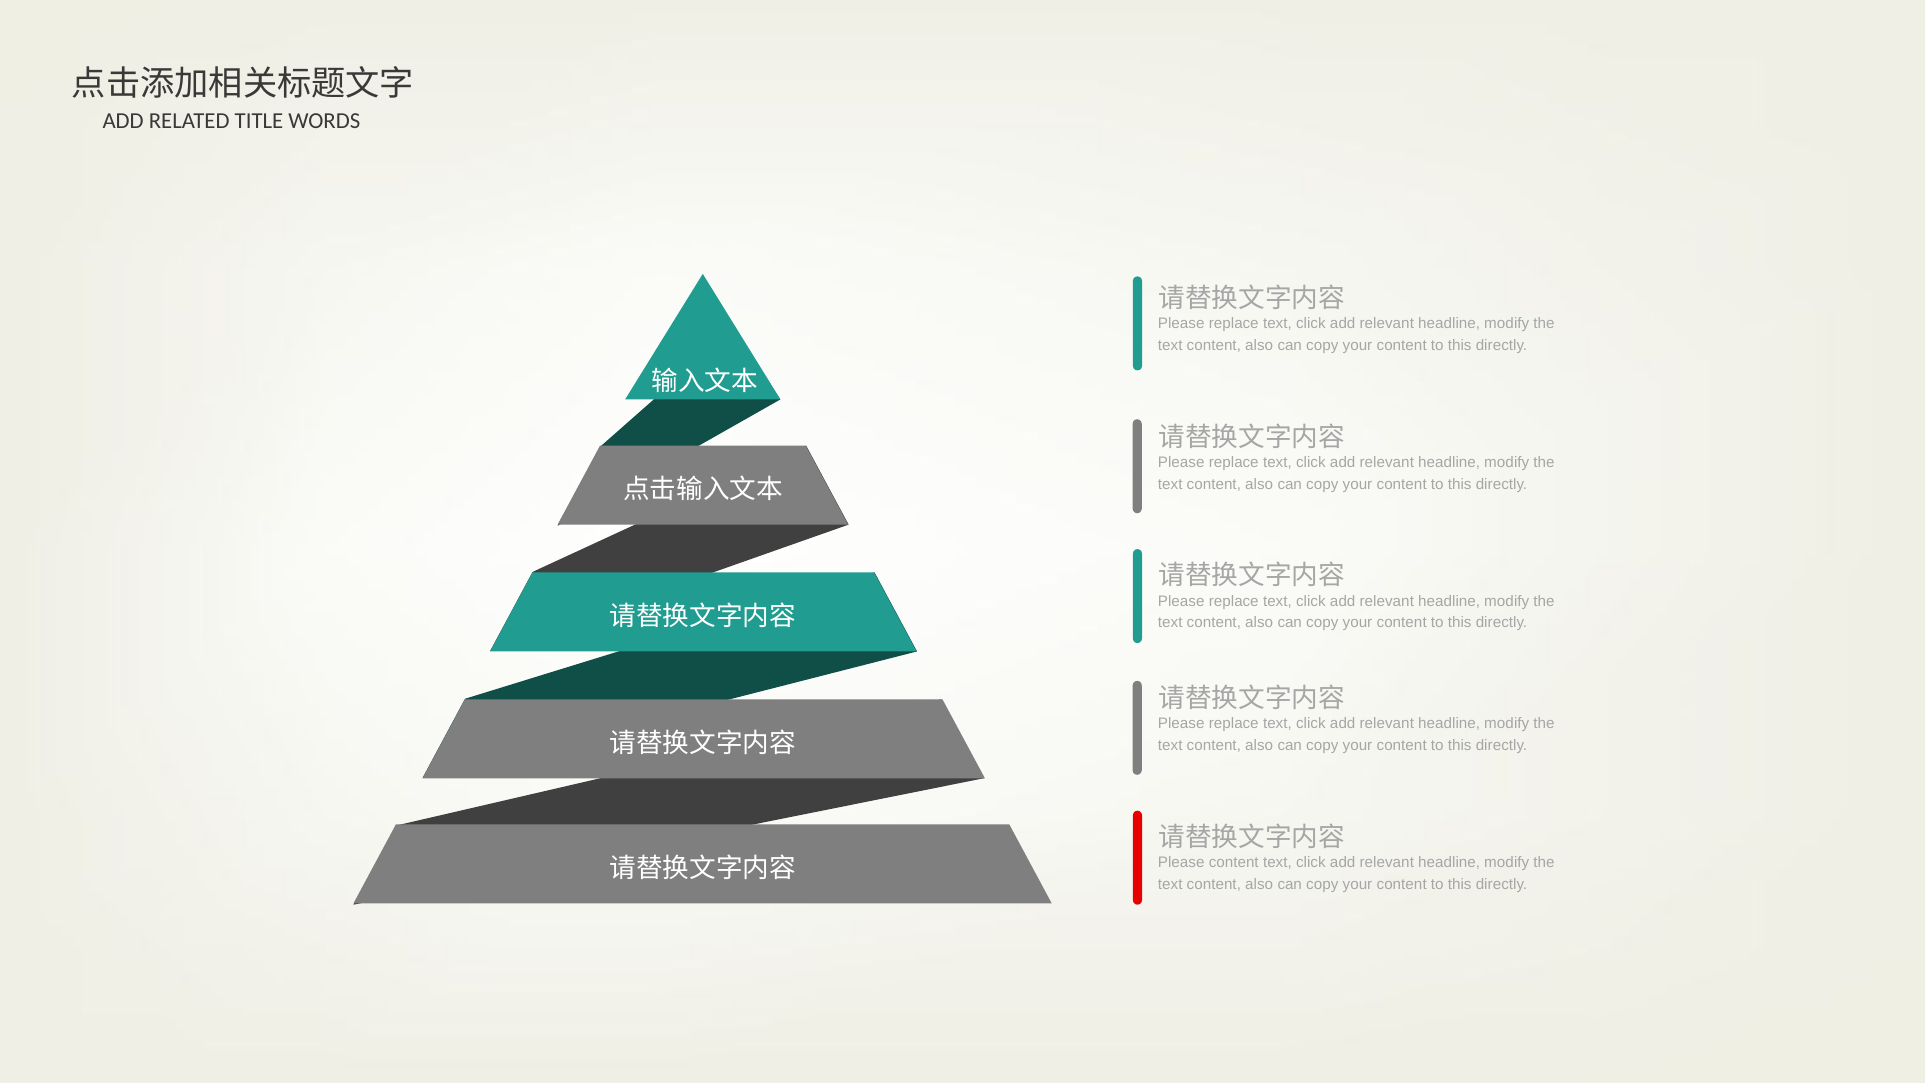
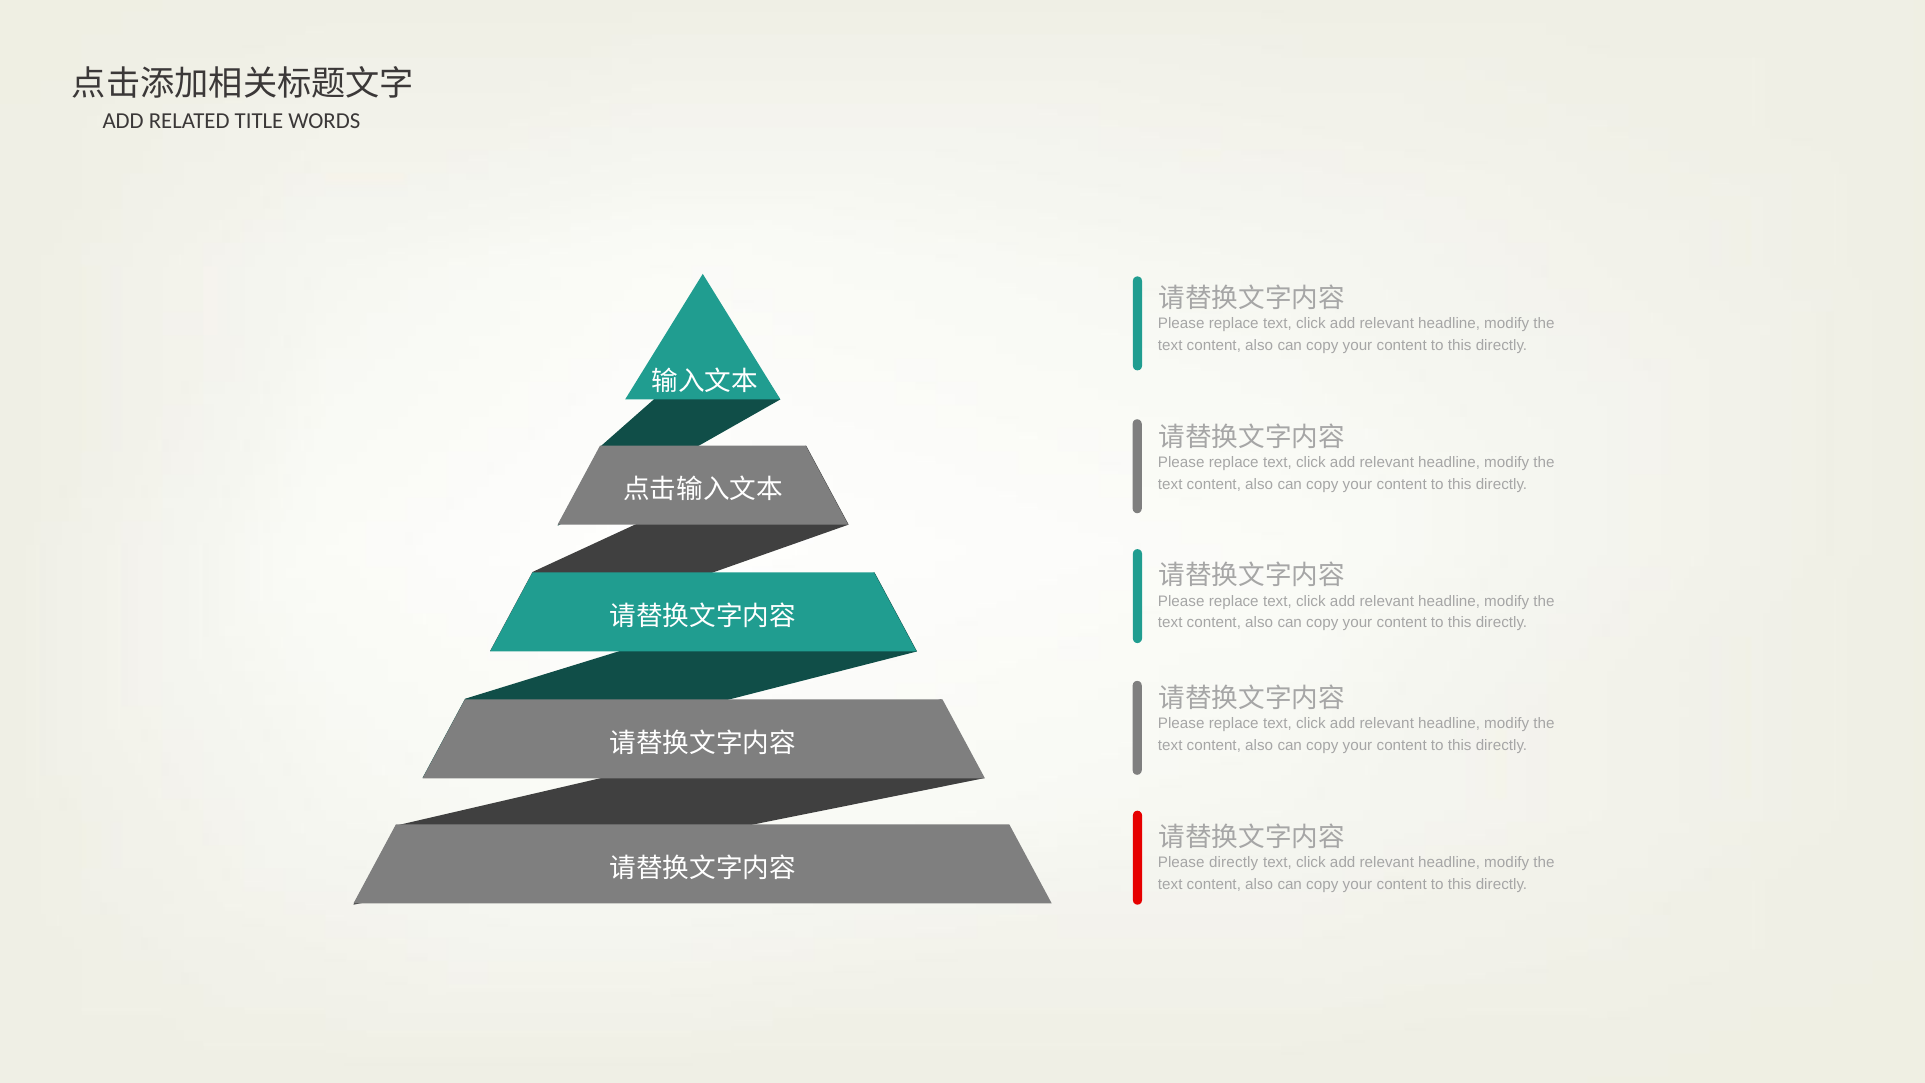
Please content: content -> directly (1234, 863)
